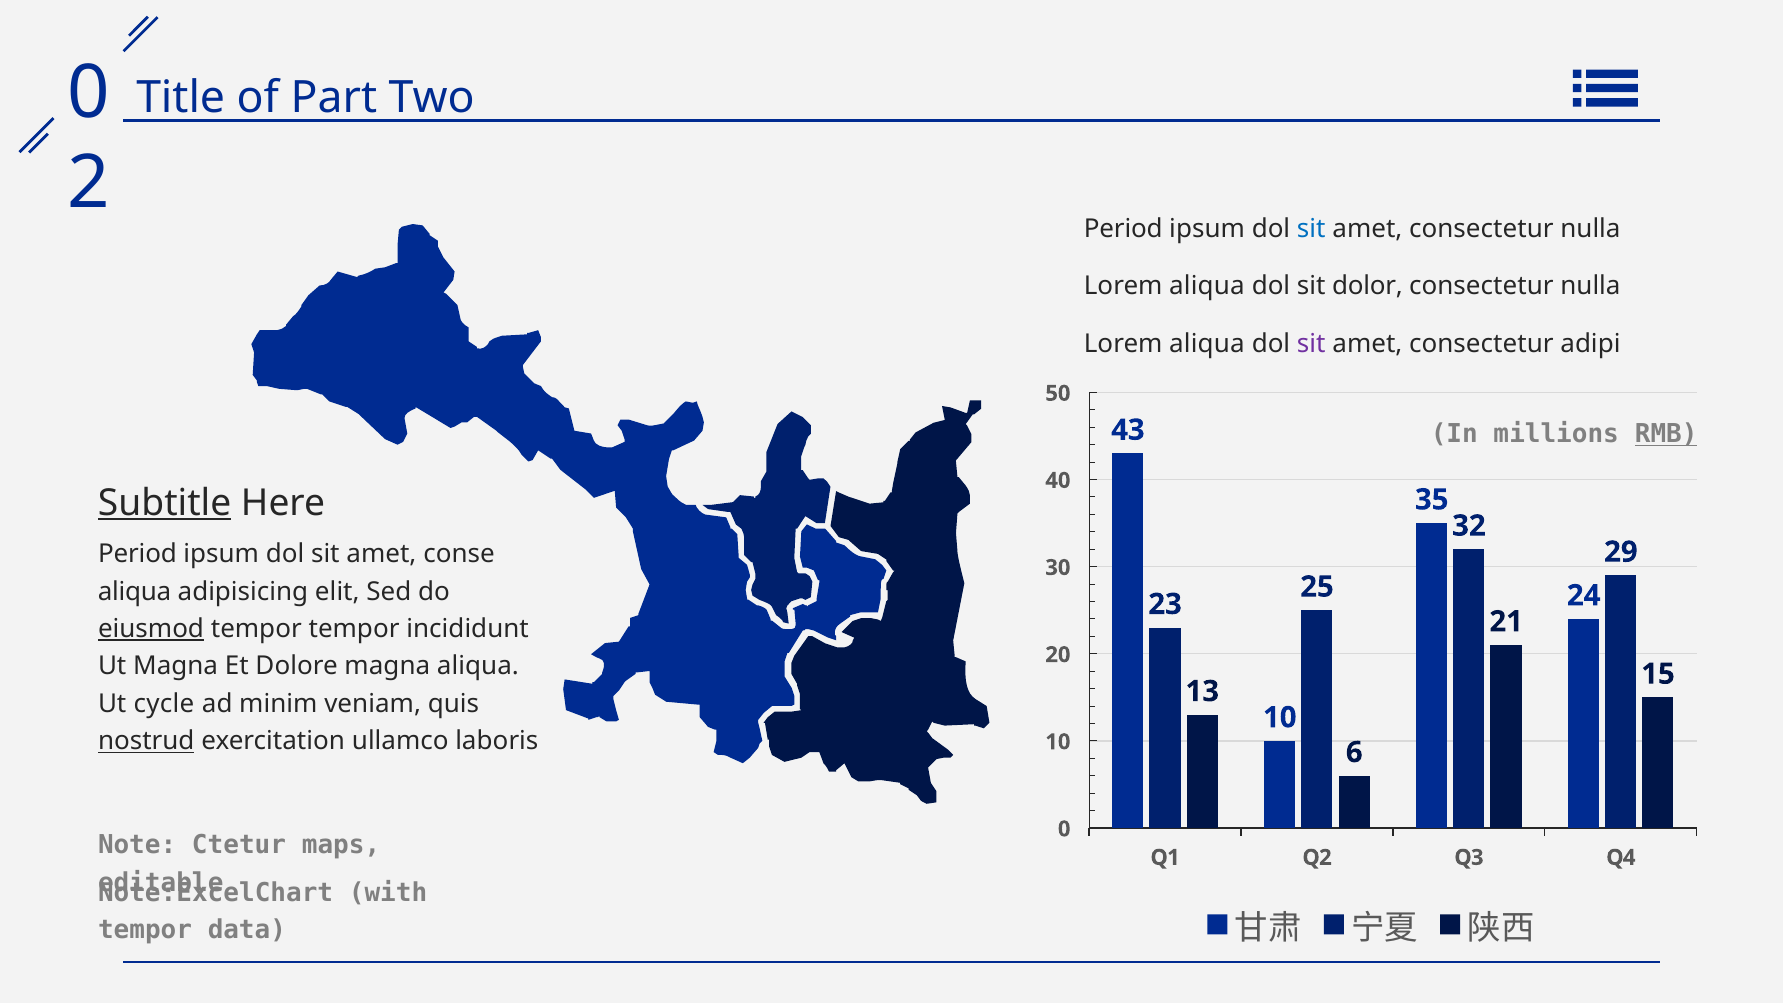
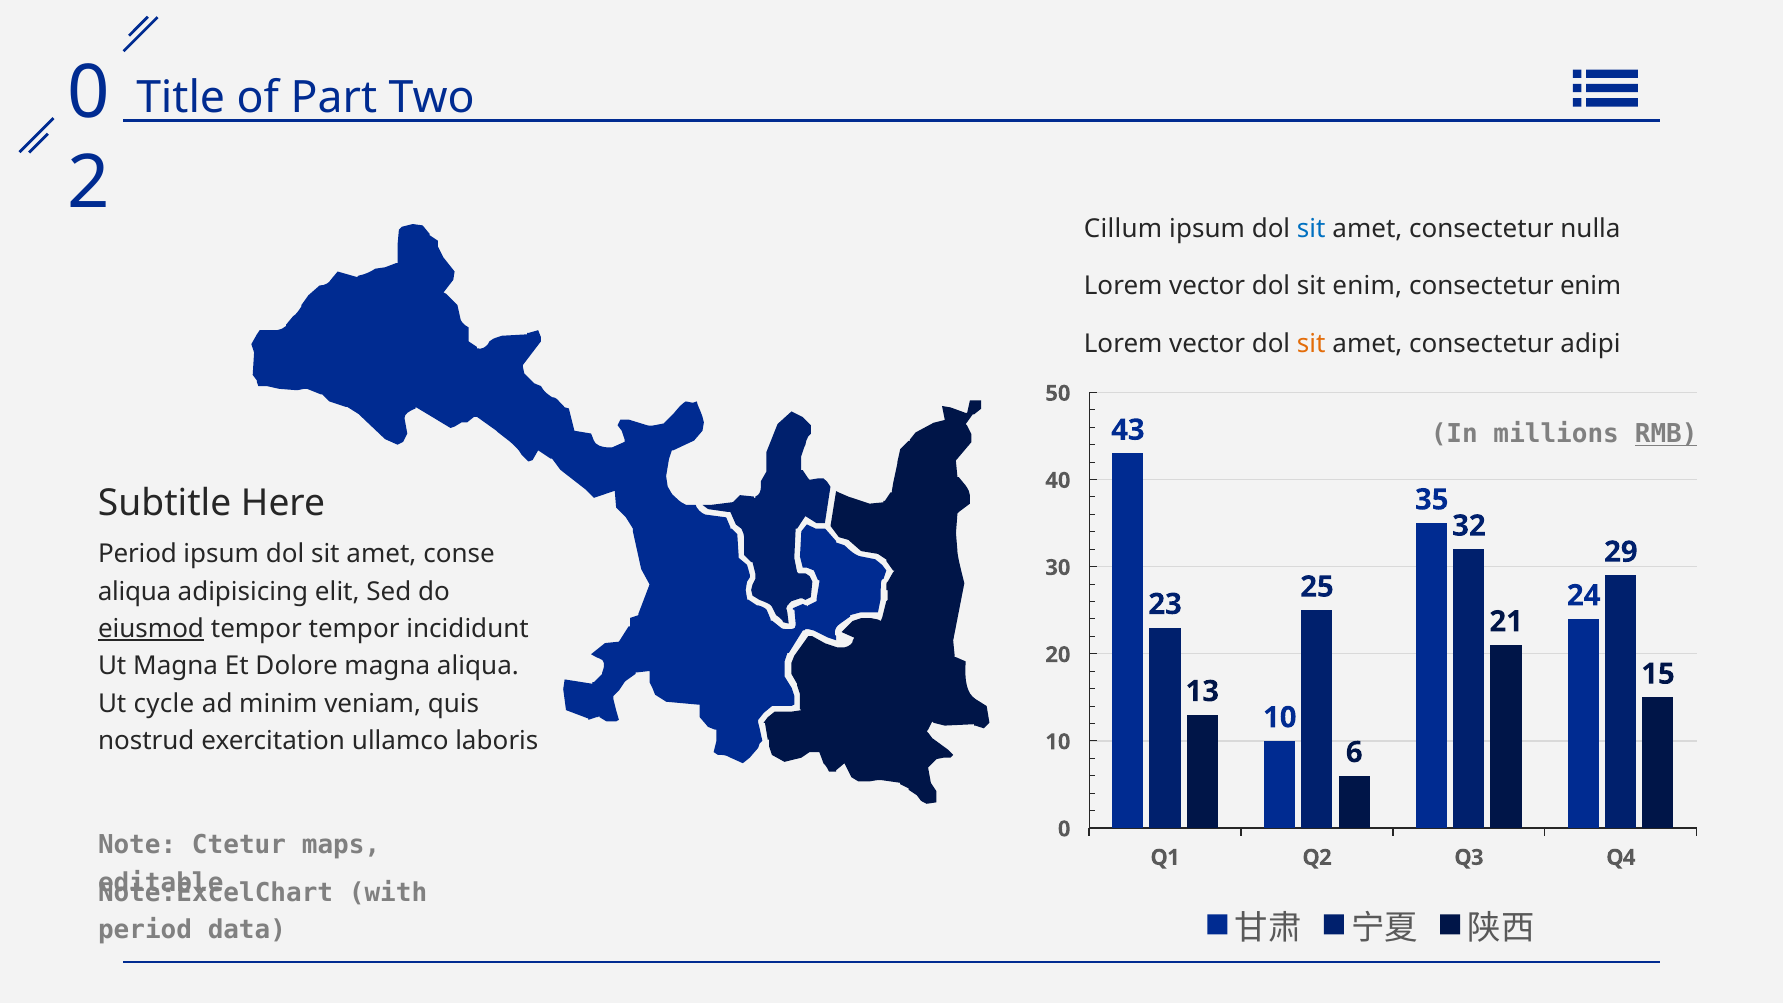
Period: Period -> Cillum (1123, 229)
aliqua: aliqua -> vector (1207, 286)
sit dolor: dolor -> enim (1367, 286)
nulla: nulla -> enim (1591, 286)
aliqua: aliqua -> vector (1207, 344)
sit colour: purple -> orange (1311, 344)
Subtitle underline: present -> none (165, 503)
nostrud underline: present -> none (146, 741)
tempor: tempor -> period (145, 930)
